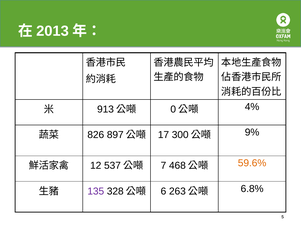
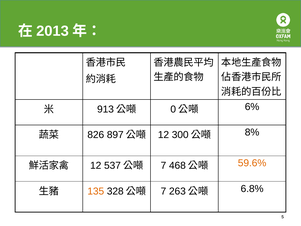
4%: 4% -> 6% (252, 107)
17: 17 -> 12 (163, 135)
9%: 9% -> 8% (252, 132)
135 colour: purple -> orange (96, 191)
6: 6 -> 7 (163, 191)
